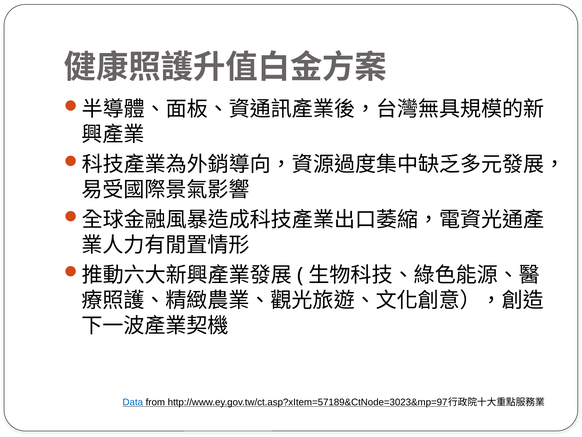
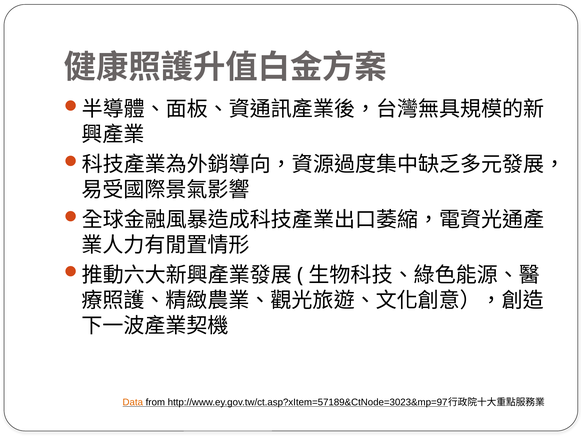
Data colour: blue -> orange (133, 402)
